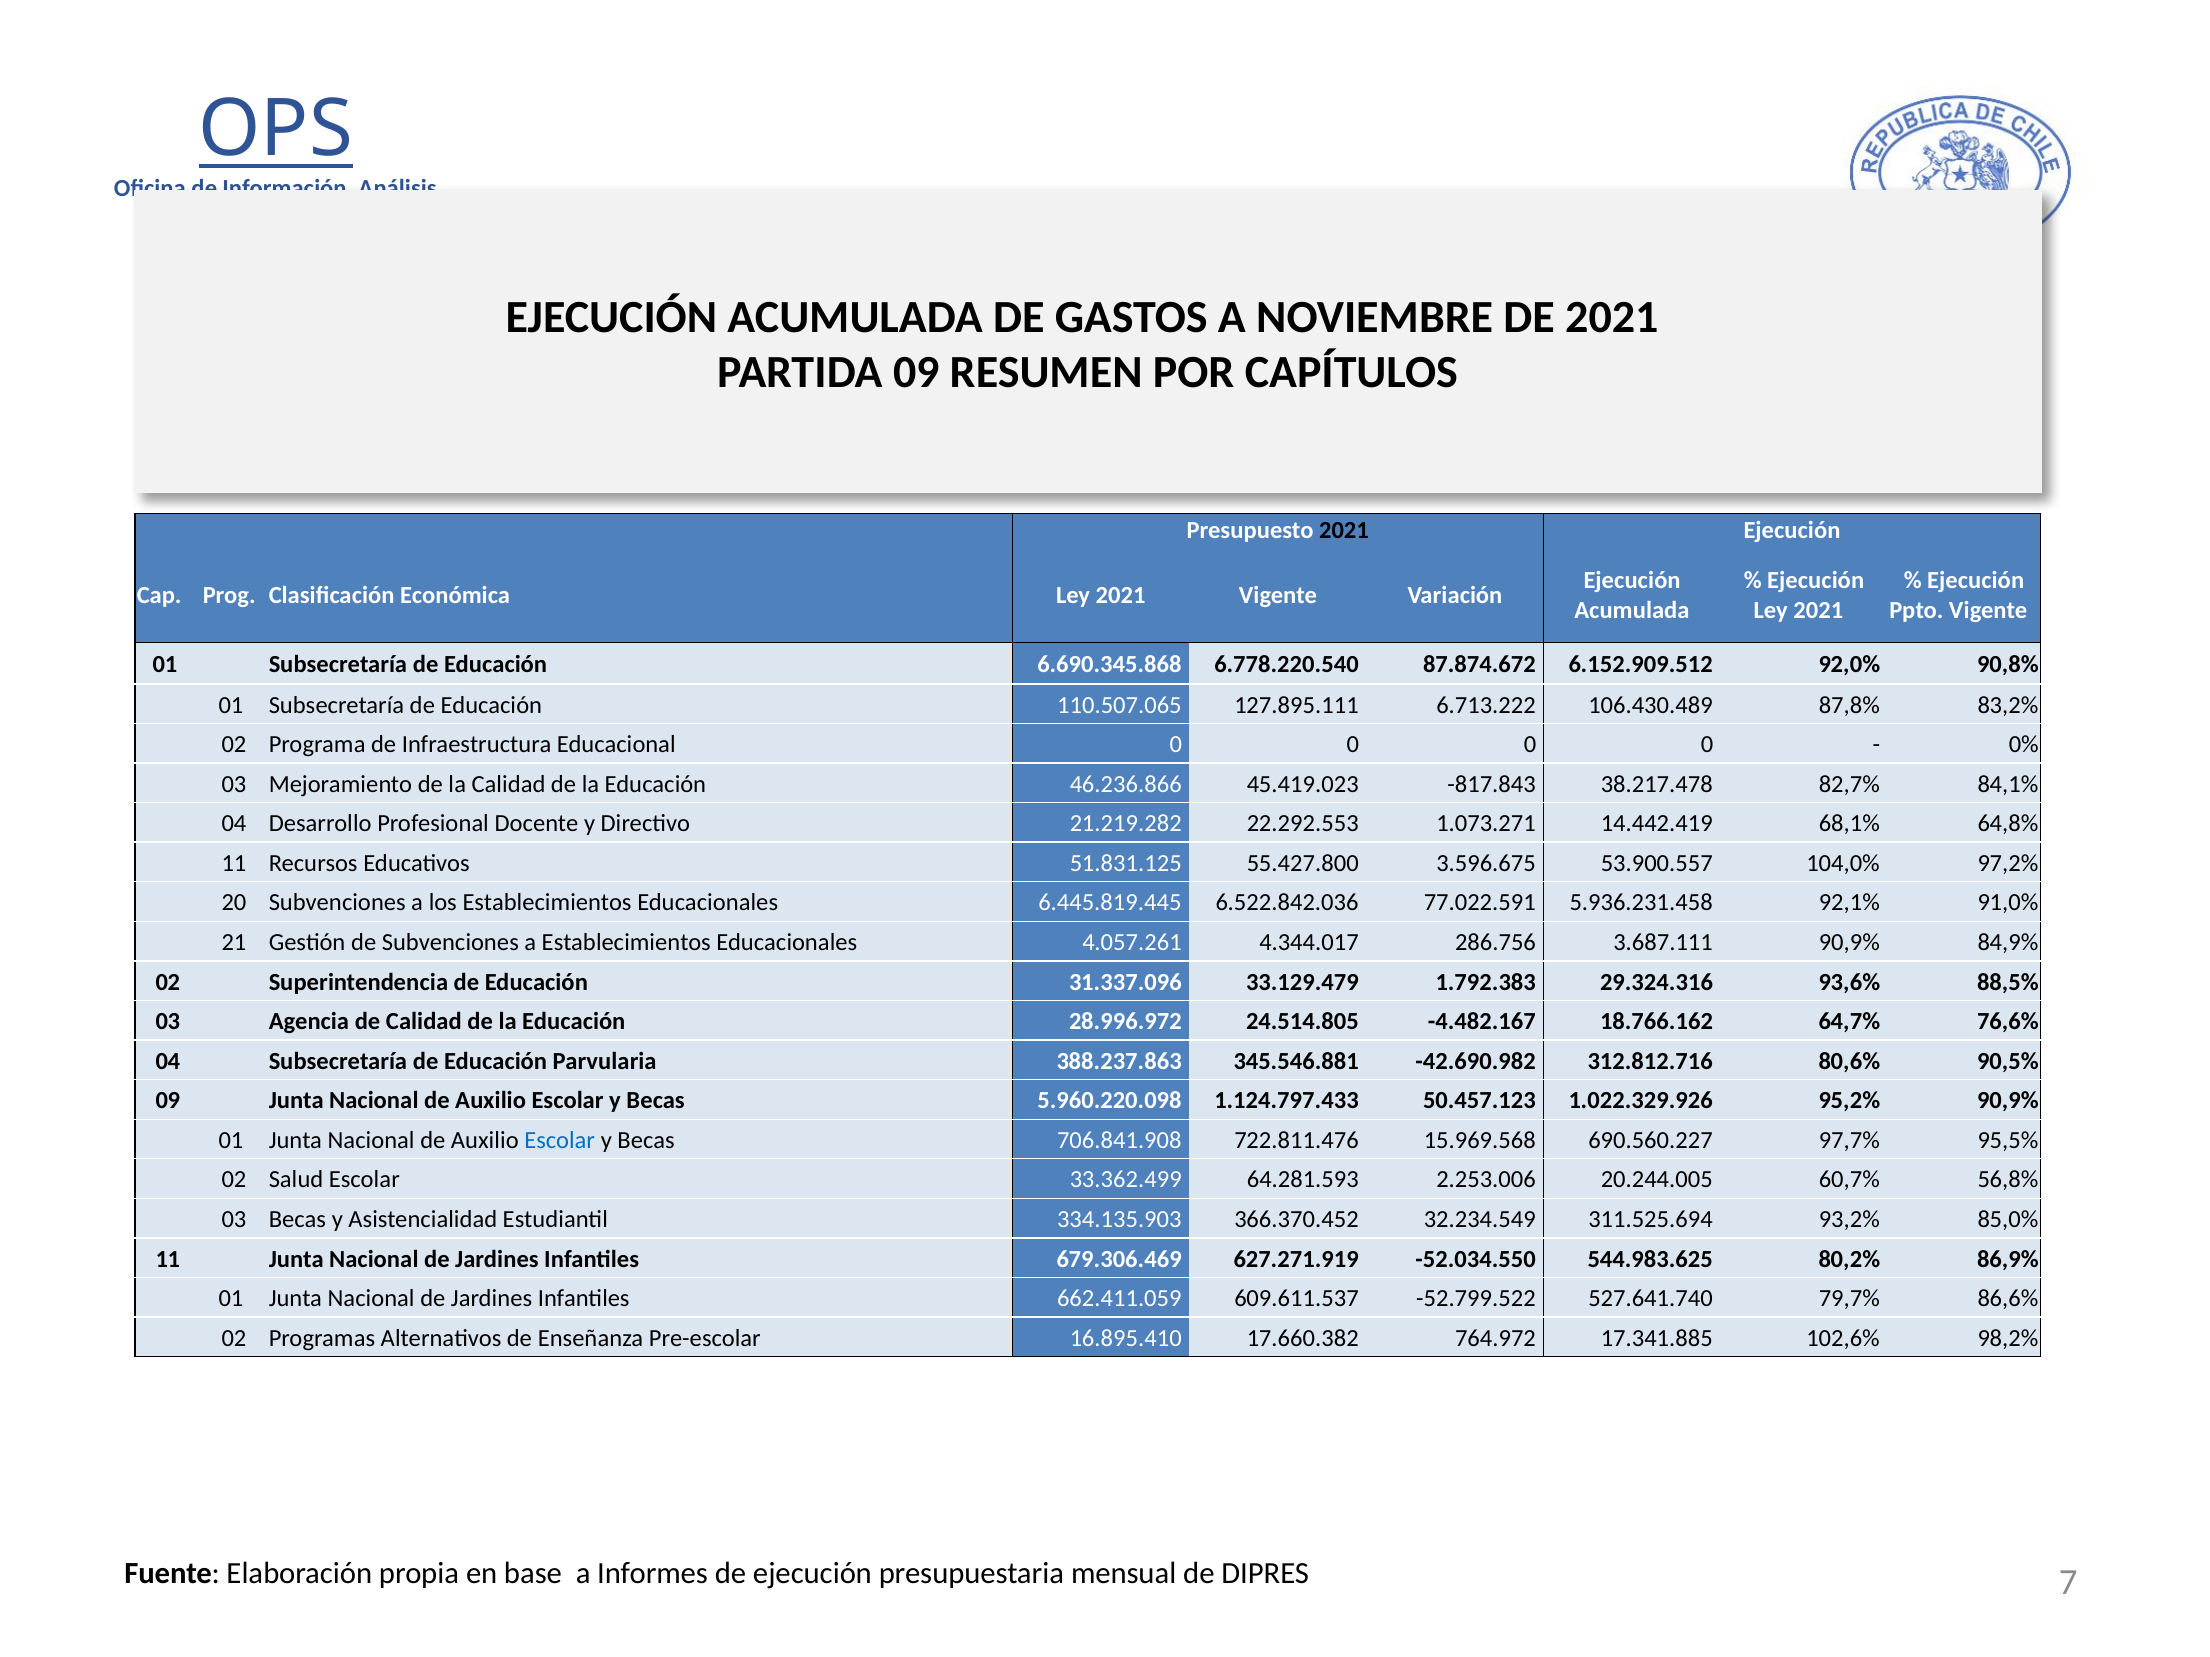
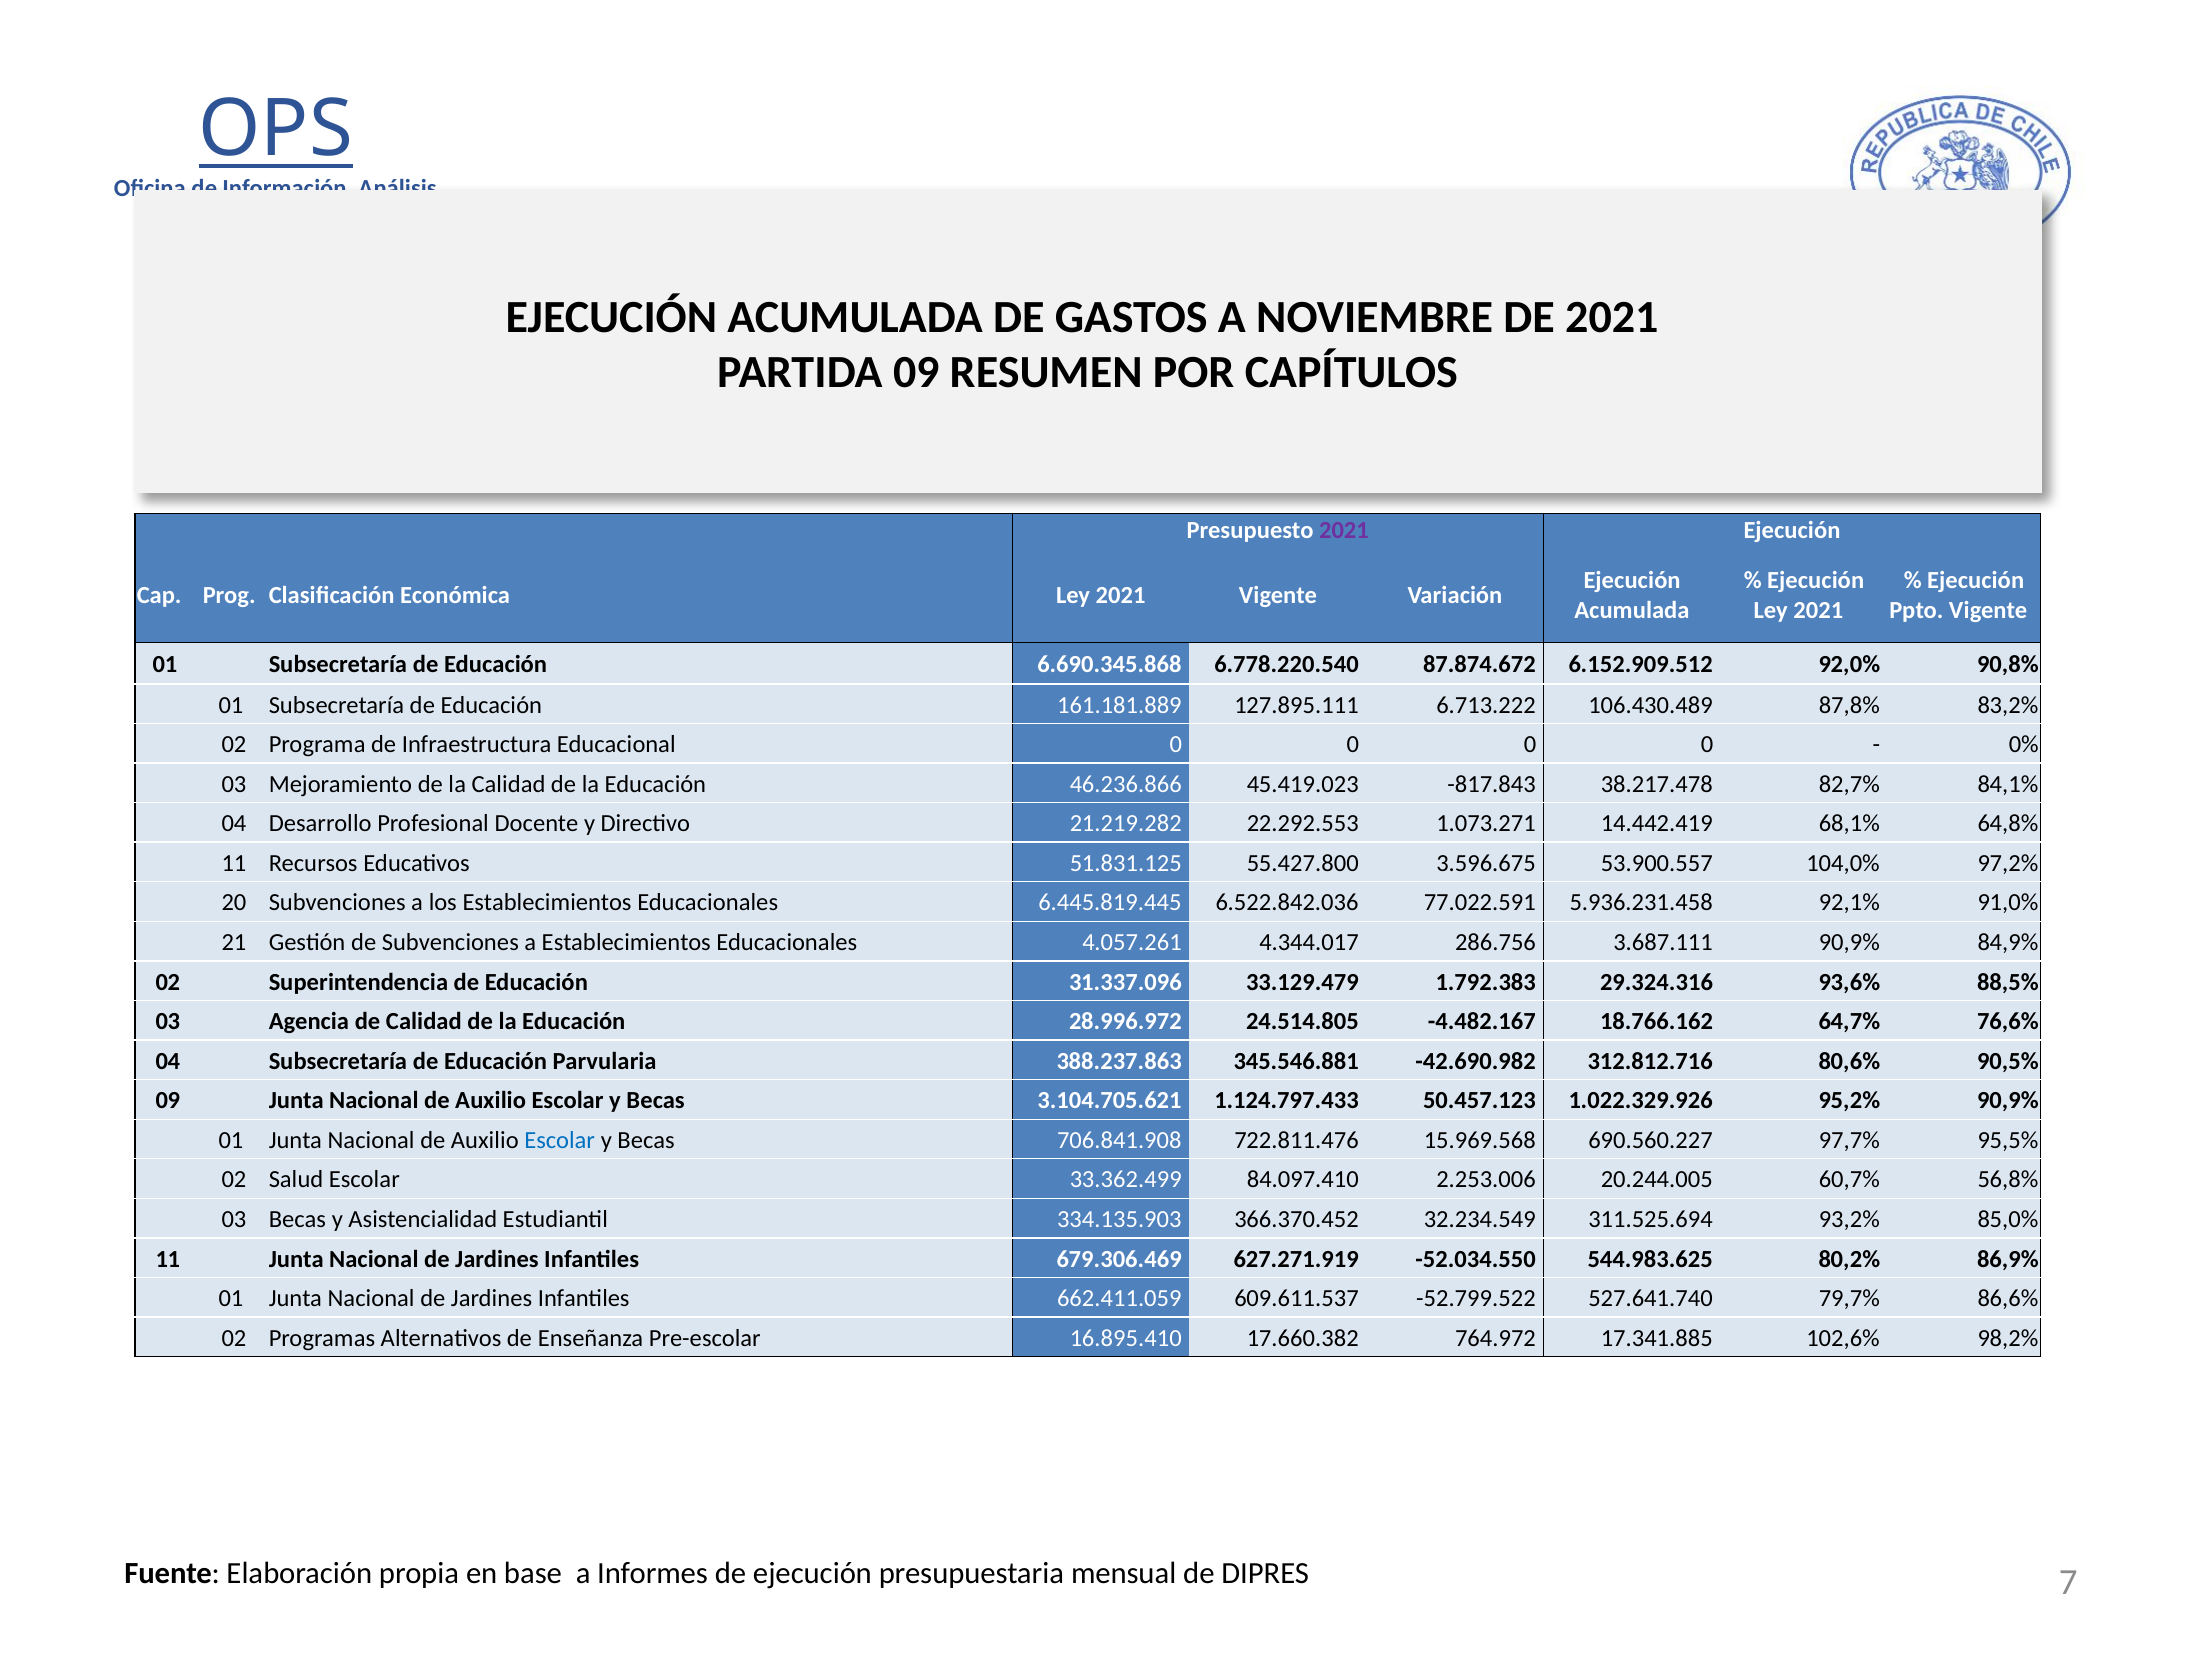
2021 colour: black -> purple (1344, 531)
110.507.065: 110.507.065 -> 161.181.889 (1119, 705)
5.960.220.098: 5.960.220.098 -> 3.104.705.621 (1109, 1101)
64.281.593: 64.281.593 -> 84.097.410 (1303, 1180)
